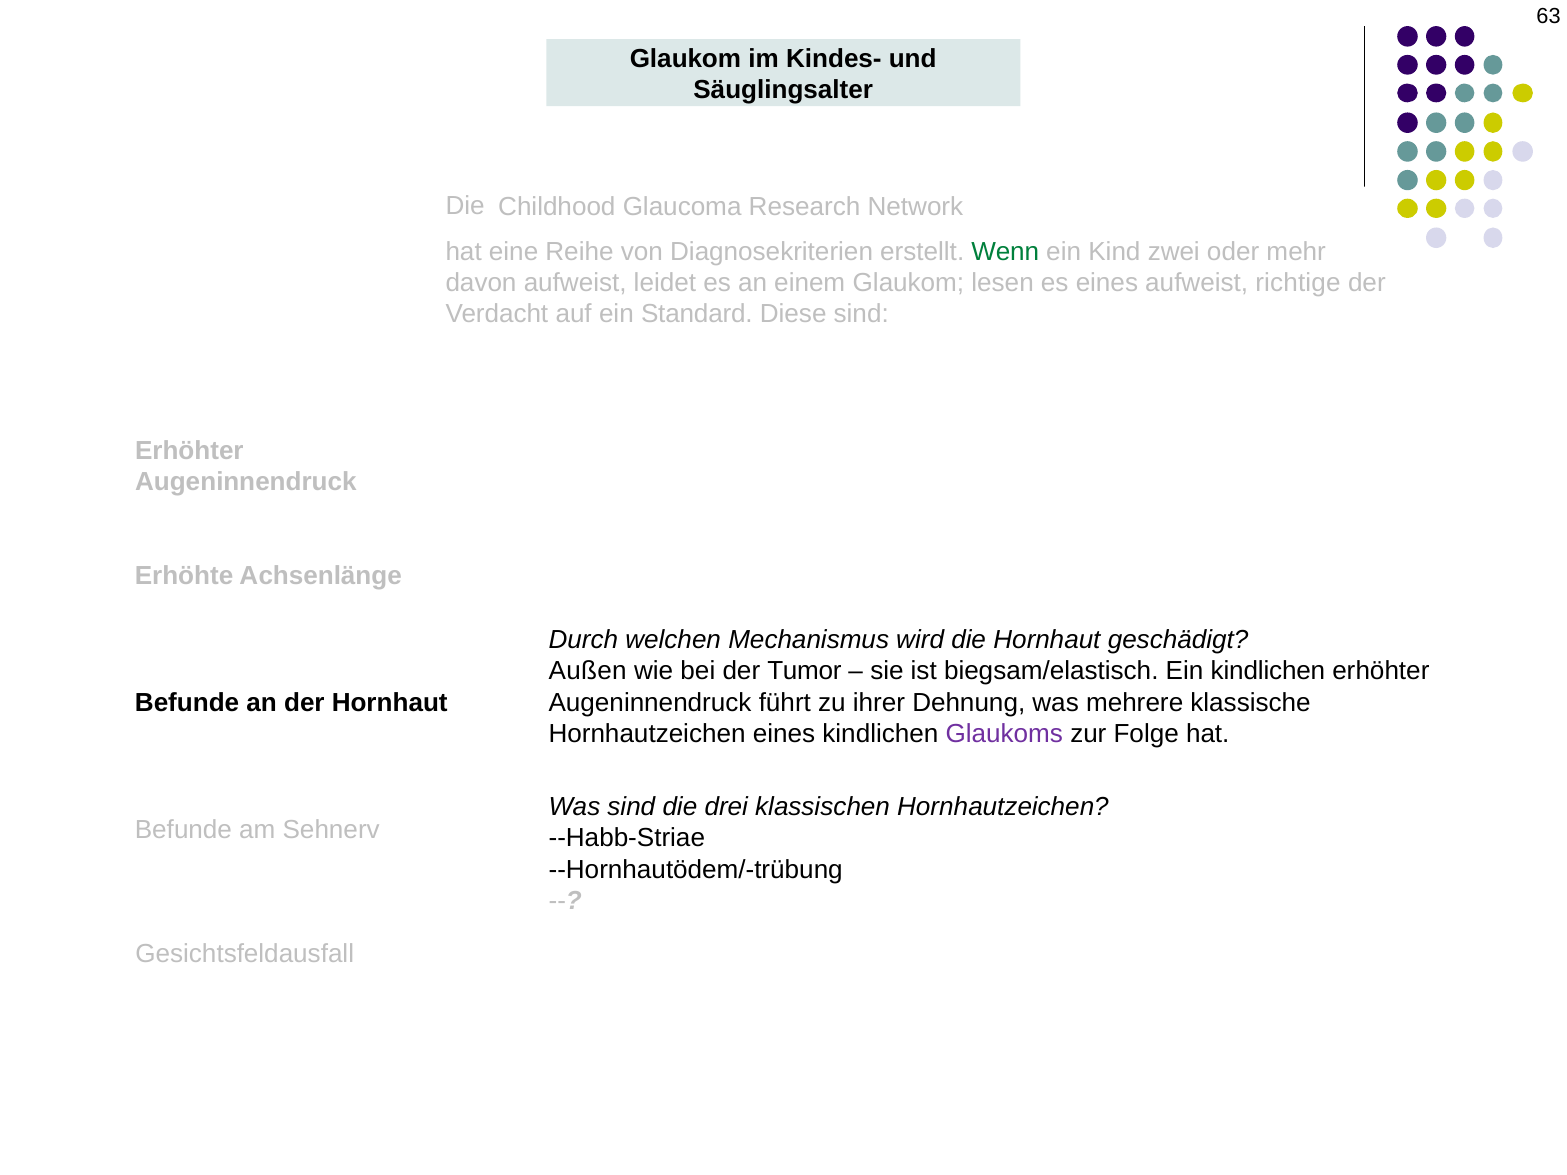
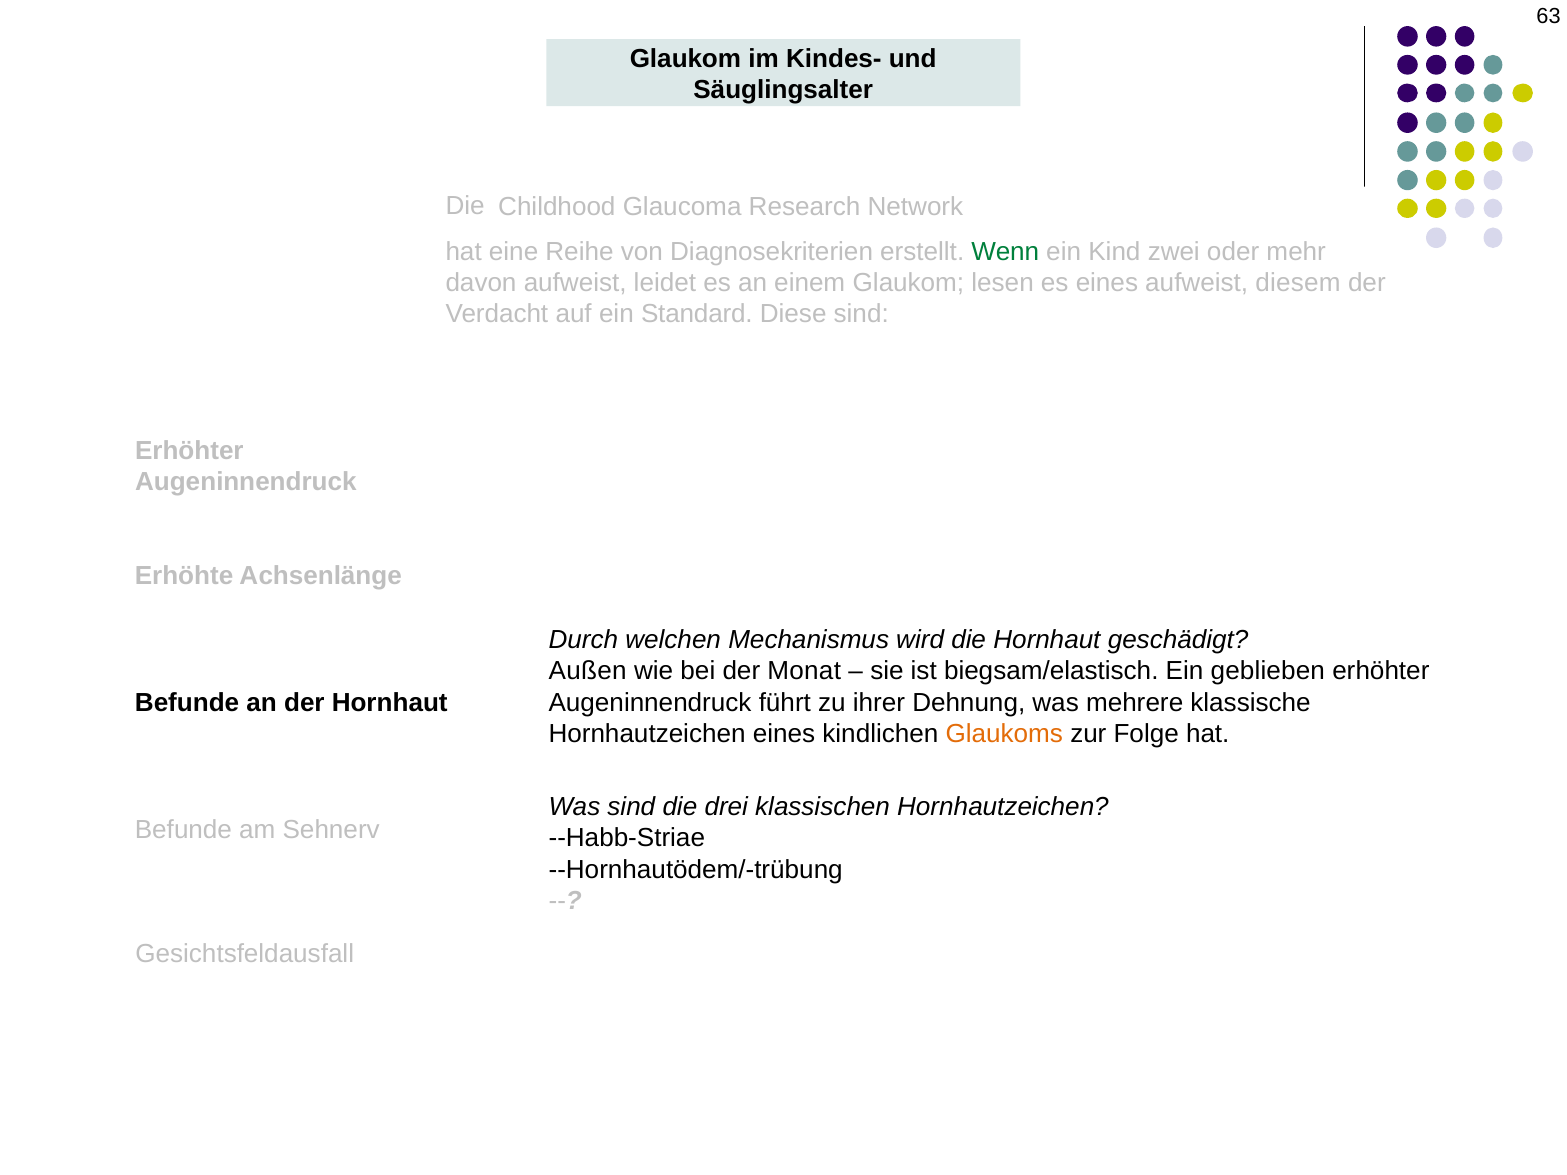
richtige: richtige -> diesem (1298, 283)
Tumor: Tumor -> Monat (804, 671)
Ein kindlichen: kindlichen -> geblieben (1268, 671)
Glaukoms colour: purple -> orange (1004, 734)
